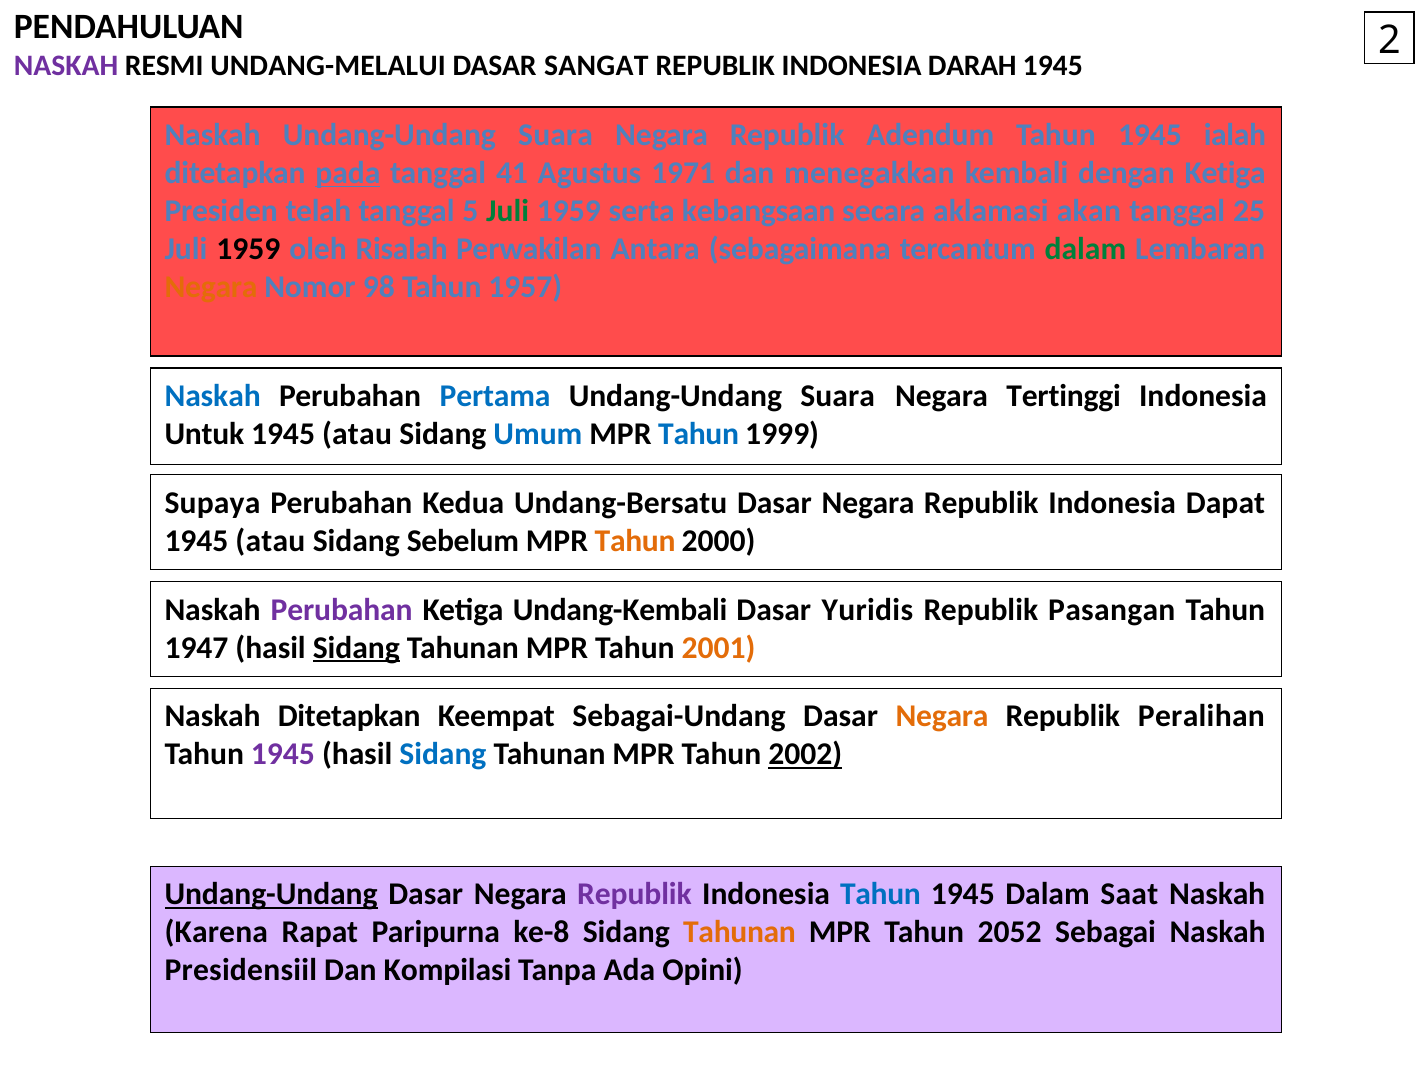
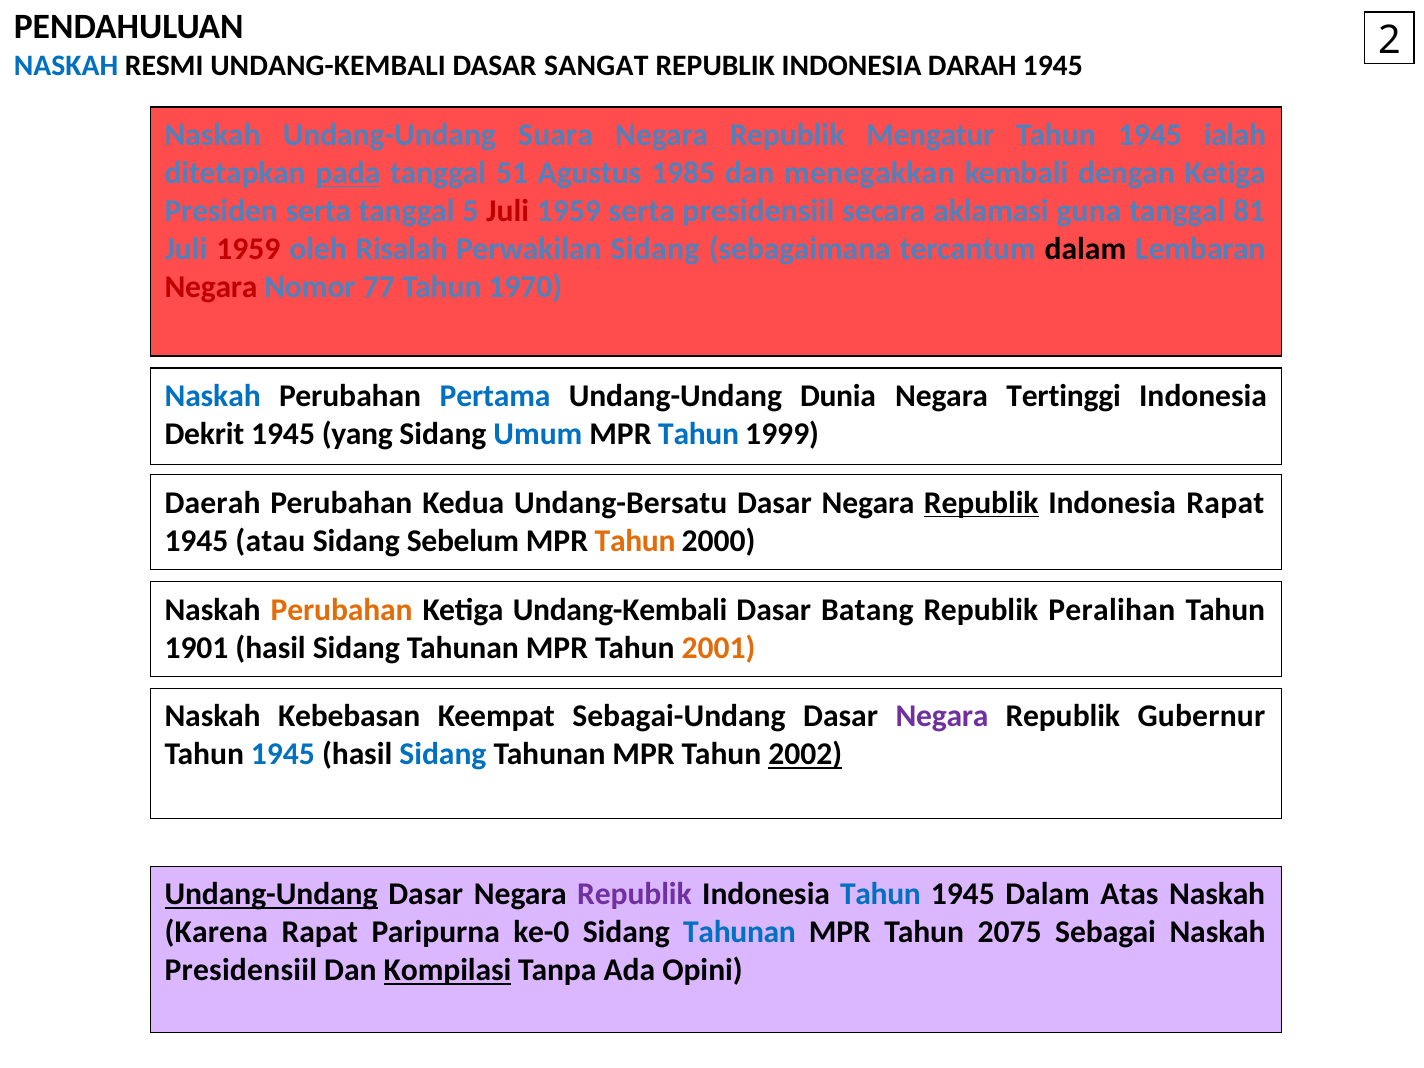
NASKAH colour: purple -> blue (66, 66)
RESMI UNDANG-MELALUI: UNDANG-MELALUI -> UNDANG-KEMBALI (328, 66)
Adendum: Adendum -> Mengatur (930, 135)
41: 41 -> 51 (512, 173)
1971: 1971 -> 1985 (683, 173)
Presiden telah: telah -> serta (318, 211)
Juli colour: green -> red (508, 211)
serta kebangsaan: kebangsaan -> presidensiil (758, 211)
akan: akan -> guna (1089, 211)
25: 25 -> 81 (1249, 211)
1959 colour: black -> red (248, 249)
Perwakilan Antara: Antara -> Sidang (655, 249)
dalam colour: green -> black (1085, 249)
Negara colour: orange -> red (211, 287)
98: 98 -> 77 (379, 287)
1957: 1957 -> 1970 (525, 287)
Suara: Suara -> Dunia (838, 396)
Untuk: Untuk -> Dekrit (204, 434)
atau: atau -> yang (357, 434)
Supaya: Supaya -> Daerah (213, 503)
Republik underline: none -> present (981, 503)
Indonesia Dapat: Dapat -> Rapat (1225, 503)
Perubahan colour: purple -> orange (342, 610)
Yuridis: Yuridis -> Batang (867, 610)
Pasangan: Pasangan -> Peralihan (1112, 610)
1947: 1947 -> 1901 (196, 648)
Sidang underline: present -> none (356, 648)
Naskah Ditetapkan: Ditetapkan -> Kebebasan (349, 716)
Negara colour: orange -> purple (942, 716)
Peralihan: Peralihan -> Gubernur (1201, 716)
1945 colour: purple -> blue (283, 754)
Saat: Saat -> Atas (1129, 894)
ke-8: ke-8 -> ke-0 (541, 932)
Tahunan colour: orange -> blue (740, 932)
2052: 2052 -> 2075 (1010, 932)
Kompilasi underline: none -> present (448, 970)
